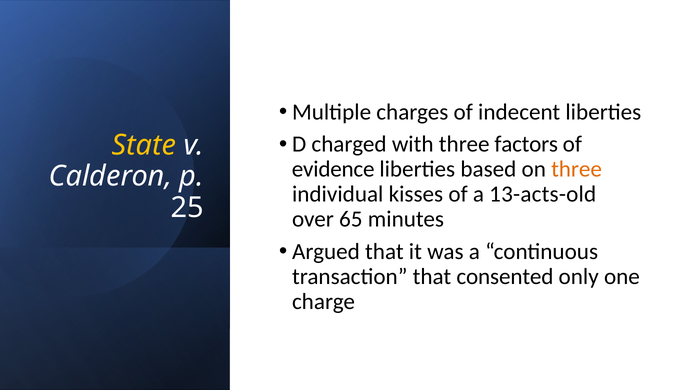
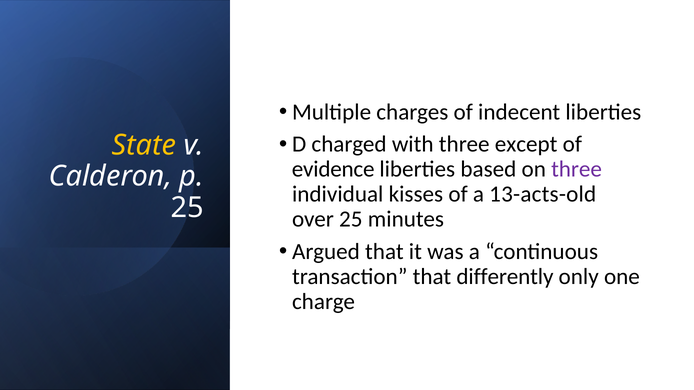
factors: factors -> except (526, 144)
three colour: orange -> purple (577, 169)
over 65: 65 -> 25 (351, 219)
consented: consented -> differently (505, 277)
